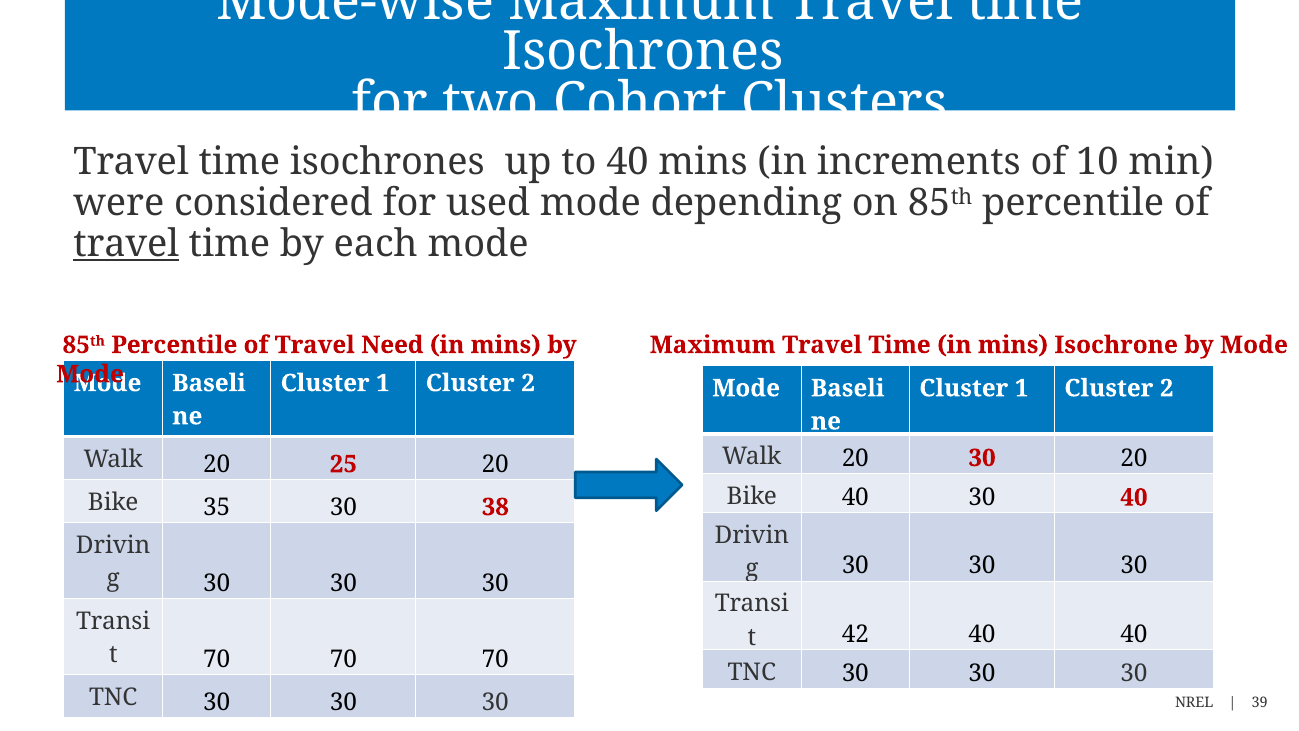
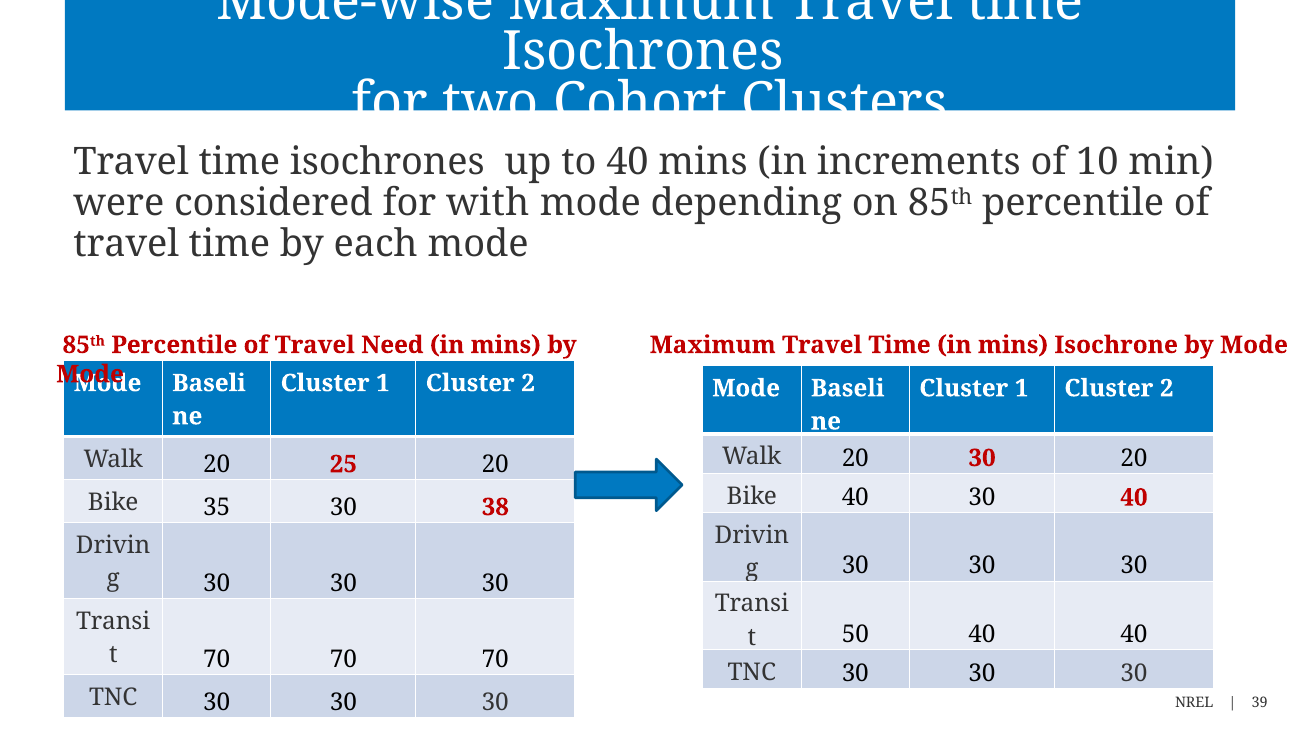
used: used -> with (488, 203)
travel underline: present -> none (126, 244)
42: 42 -> 50 (855, 634)
